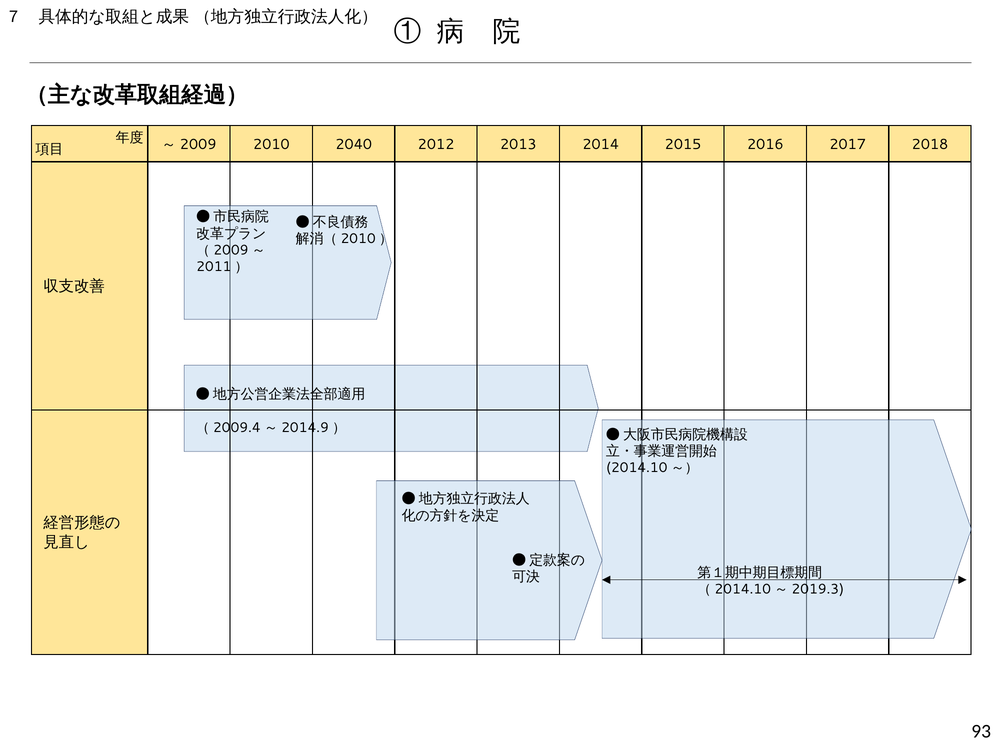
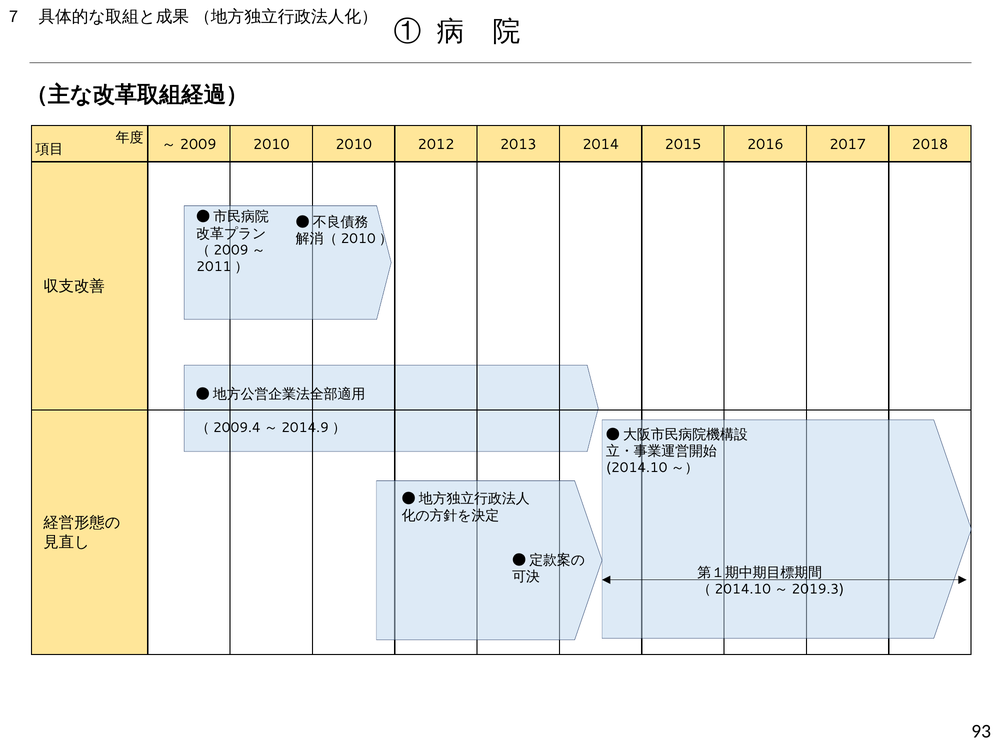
2010 2040: 2040 -> 2010 (354, 144)
